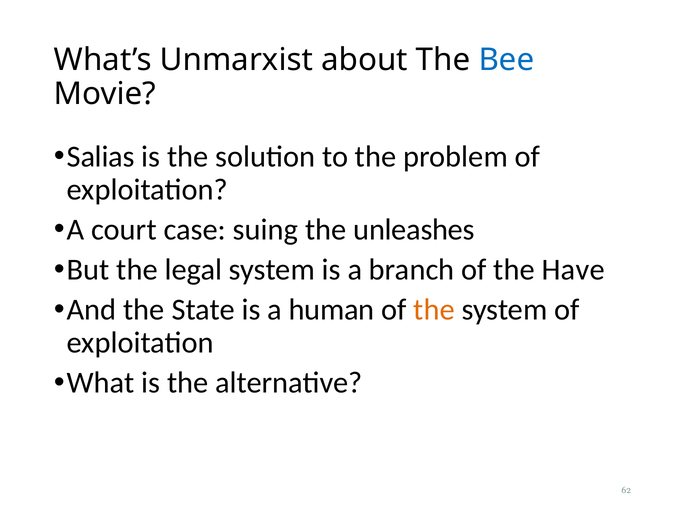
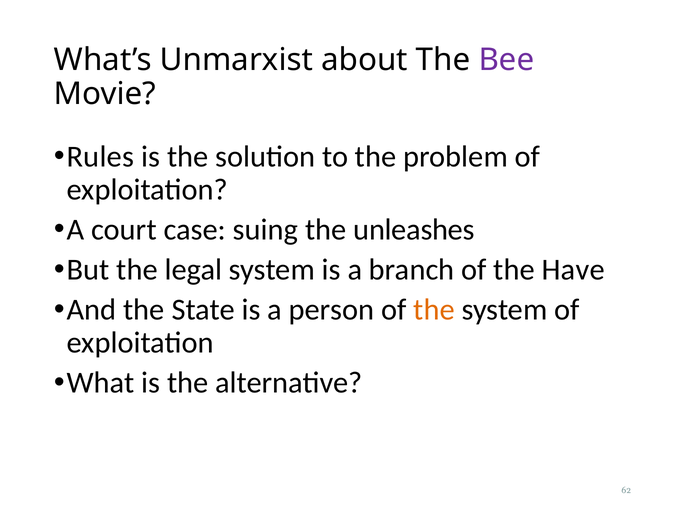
Bee colour: blue -> purple (506, 60)
Salias: Salias -> Rules (100, 156)
human: human -> person (332, 310)
